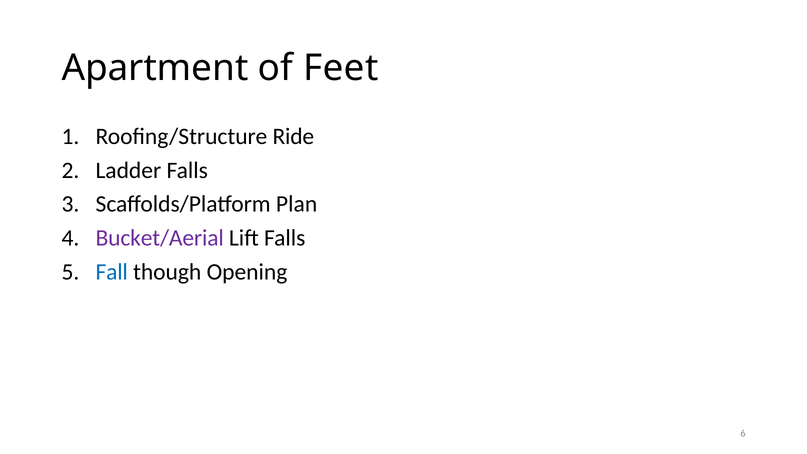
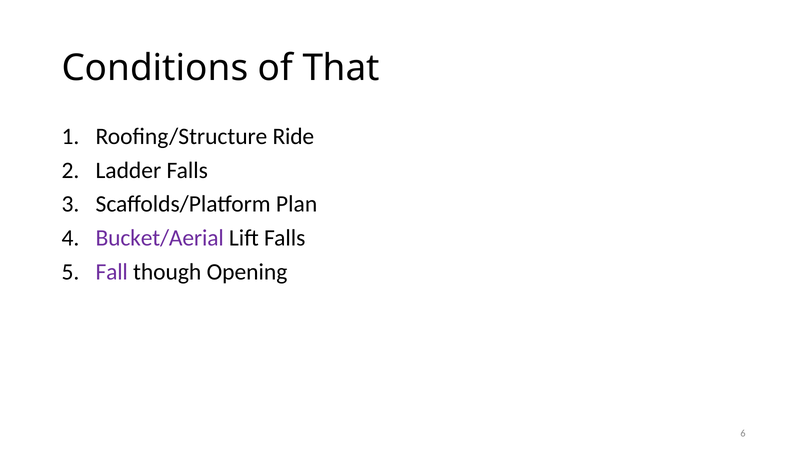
Apartment: Apartment -> Conditions (155, 68)
Feet: Feet -> That (341, 68)
Fall colour: blue -> purple (112, 272)
